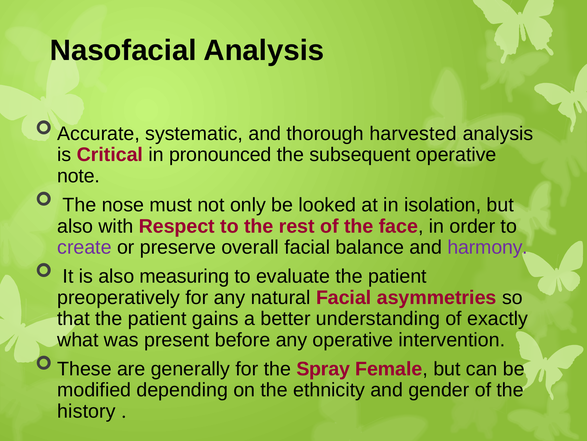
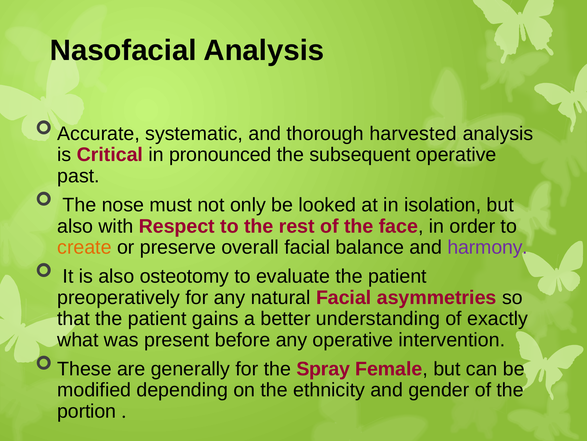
note: note -> past (78, 176)
create colour: purple -> orange (84, 247)
measuring: measuring -> osteotomy (184, 276)
history: history -> portion (87, 411)
